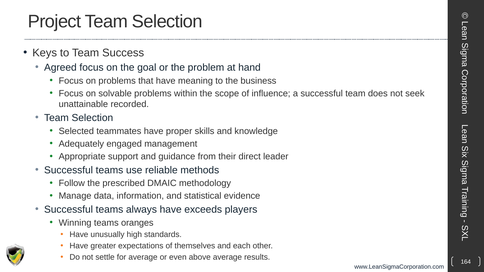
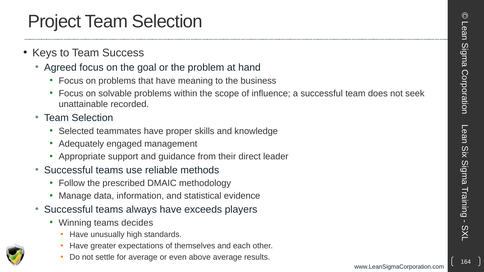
oranges: oranges -> decides (137, 223)
